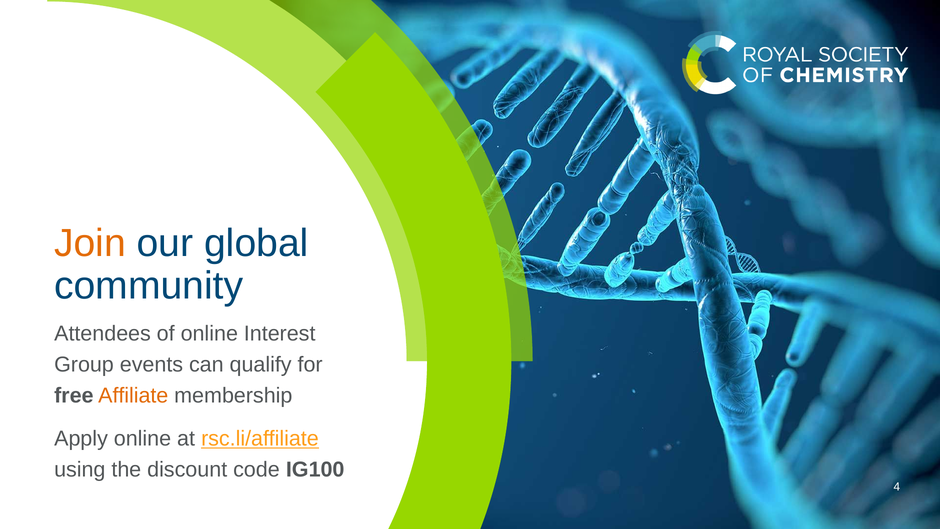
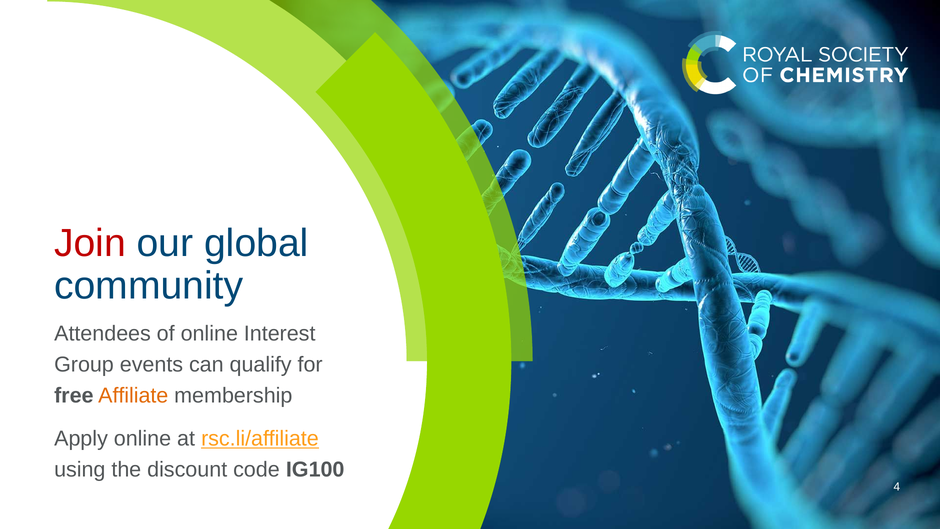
Join colour: orange -> red (90, 243)
